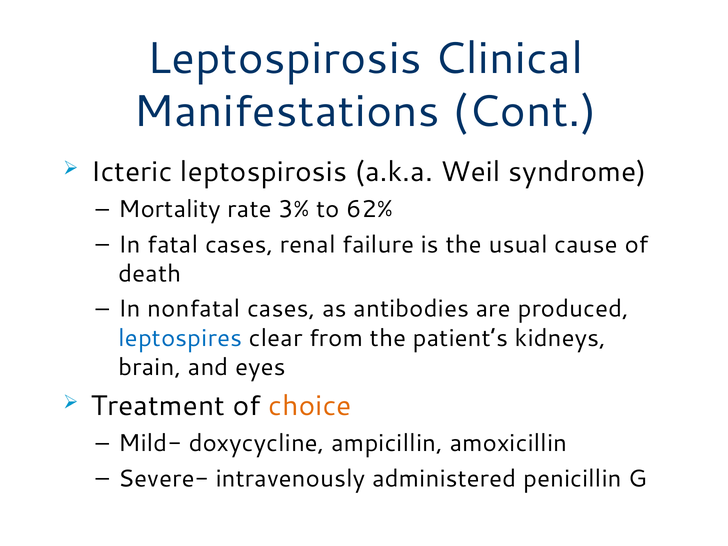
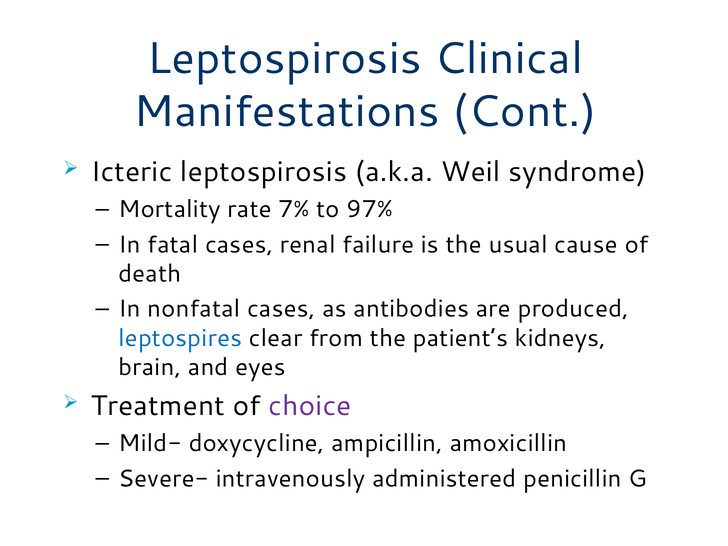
3%: 3% -> 7% (294, 209)
62%: 62% -> 97% (370, 209)
choice colour: orange -> purple (310, 406)
